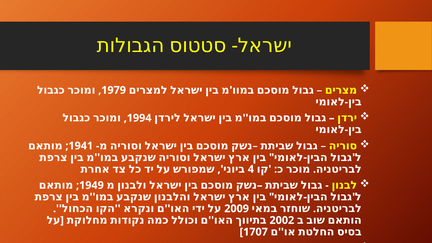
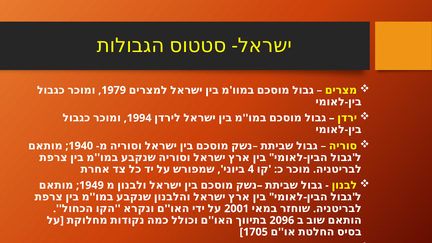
1941: 1941 -> 1940 (81, 146)
2009: 2009 -> 2001 (237, 209)
2002: 2002 -> 2096 (282, 220)
1707: 1707 -> 1705 (255, 232)
